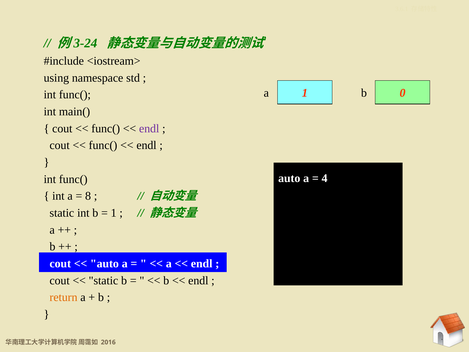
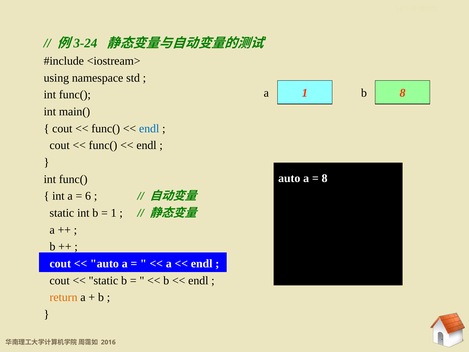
a 0: 0 -> 8 (403, 93)
endl colour: purple -> blue (149, 128)
4: 4 -> 8 (325, 178)
8: 8 -> 6 (88, 196)
